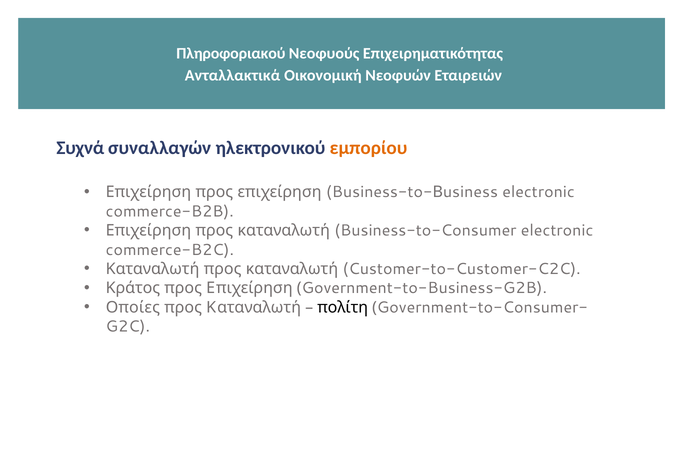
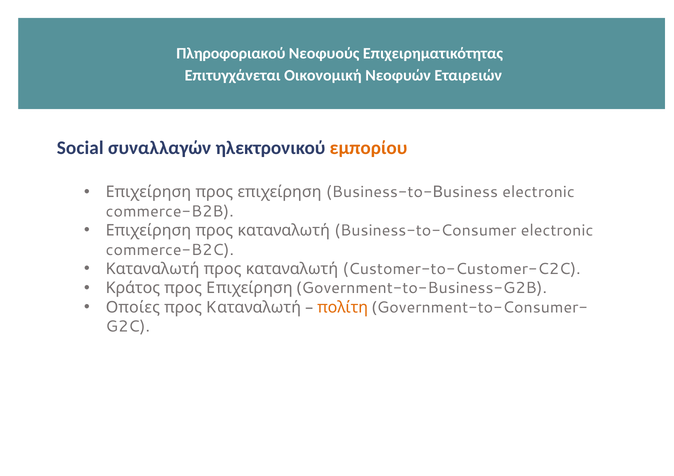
Ανταλλακτικά: Ανταλλακτικά -> Επιτυγχάνεται (233, 76)
Συχνά: Συχνά -> Social (80, 148)
πολίτη colour: black -> orange (343, 308)
